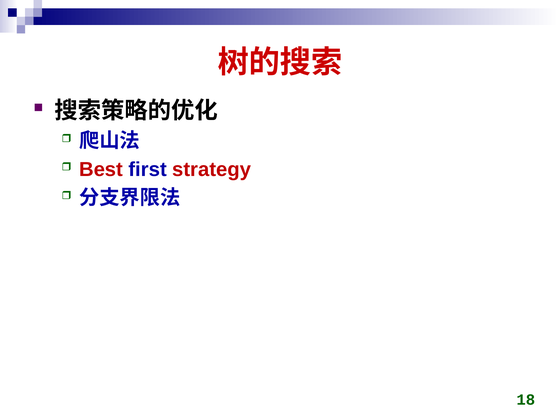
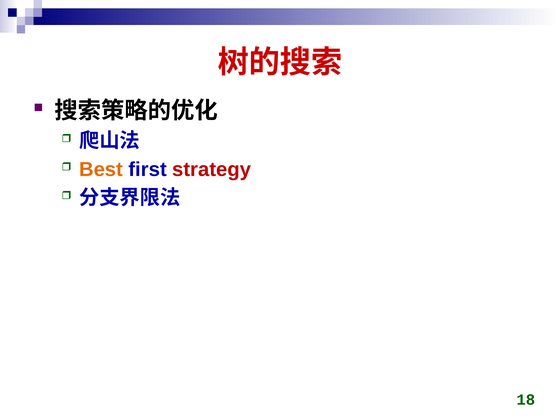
Best colour: red -> orange (101, 169)
